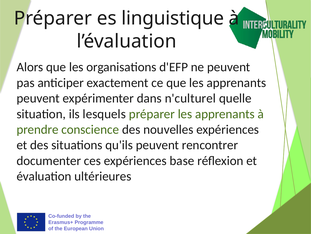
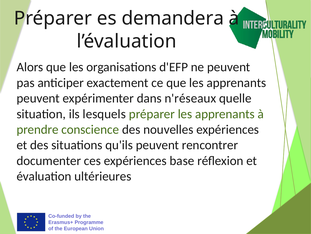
linguistique: linguistique -> demandera (173, 18)
n'culturel: n'culturel -> n'réseaux (190, 98)
